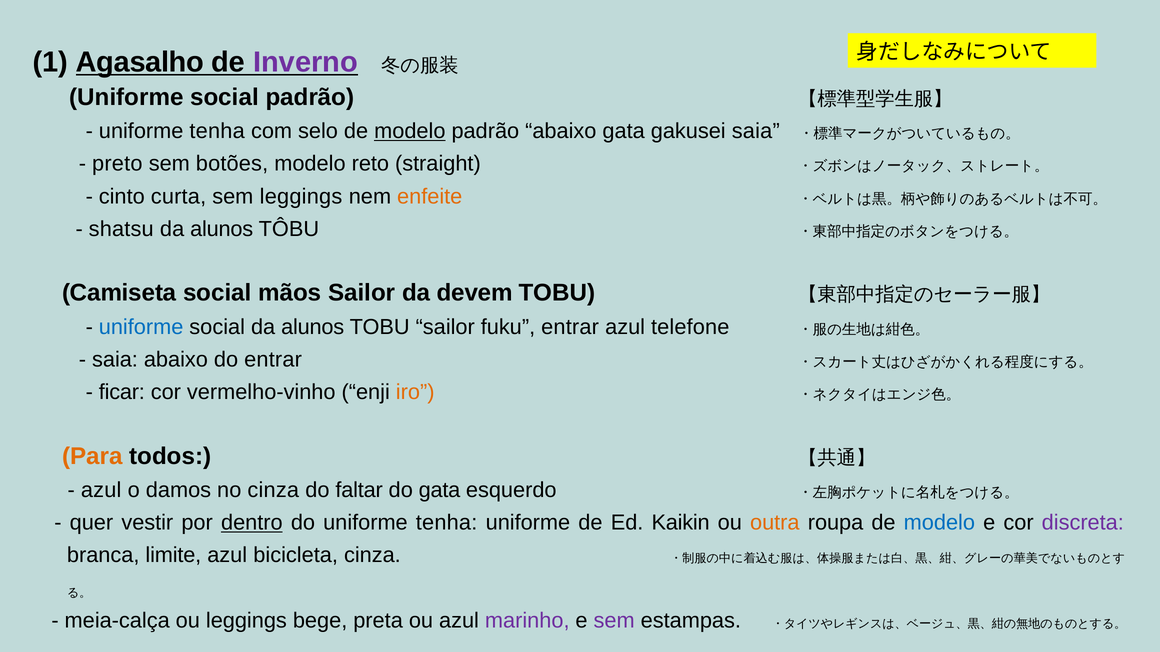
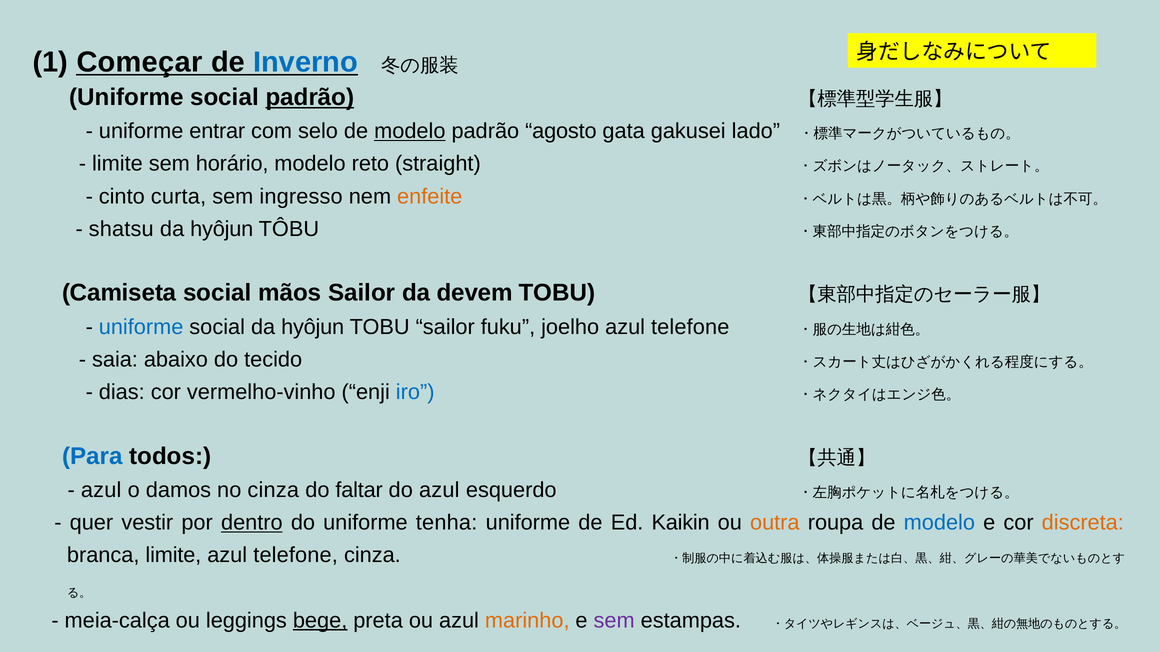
Agasalho: Agasalho -> Começar (140, 62)
Inverno colour: purple -> blue (306, 62)
padrão underline: none -> present (310, 97)
tenha: tenha -> entrar (217, 131)
padrão abaixo: abaixo -> agosto (561, 131)
gakusei saia: saia -> lado (756, 131)
preto: preto -> limite (117, 164)
botões: botões -> horário (232, 164)
sem leggings: leggings -> ingresso (301, 197)
alunos: alunos -> hyôjun (222, 229)
social da alunos: alunos -> hyôjun (313, 327)
fuku entrar: entrar -> joelho (570, 327)
do entrar: entrar -> tecido (273, 360)
ficar: ficar -> dias (122, 392)
iro colour: orange -> blue (415, 392)
Para colour: orange -> blue (92, 456)
do gata: gata -> azul (439, 490)
discreta colour: purple -> orange (1083, 523)
bicicleta: bicicleta -> telefone (296, 556)
bege underline: none -> present (320, 621)
marinho colour: purple -> orange (527, 621)
